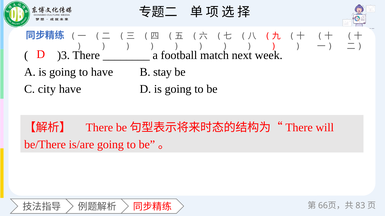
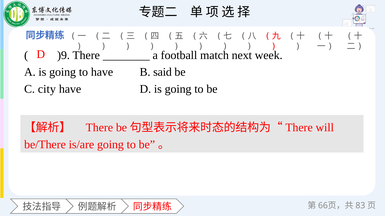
)3: )3 -> )9 (63, 55)
stay: stay -> said (163, 72)
